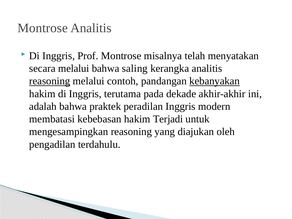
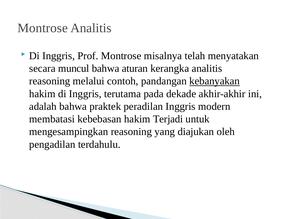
secara melalui: melalui -> muncul (74, 68)
saling: saling -> aturan (135, 68)
reasoning underline: present -> none (50, 81)
